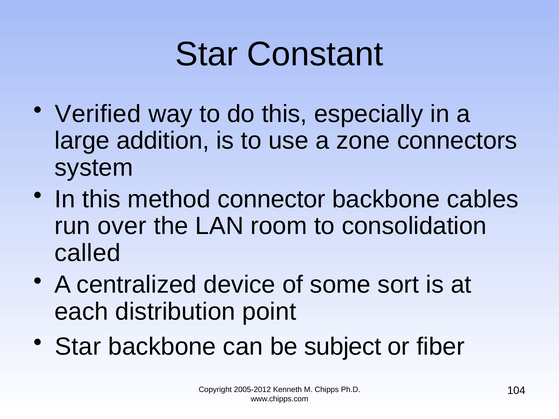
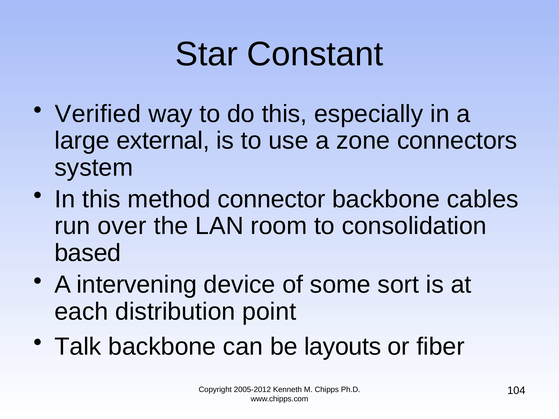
addition: addition -> external (163, 141)
called: called -> based (88, 253)
centralized: centralized -> intervening (137, 285)
Star: Star -> Talk (78, 347)
subject: subject -> layouts (343, 347)
